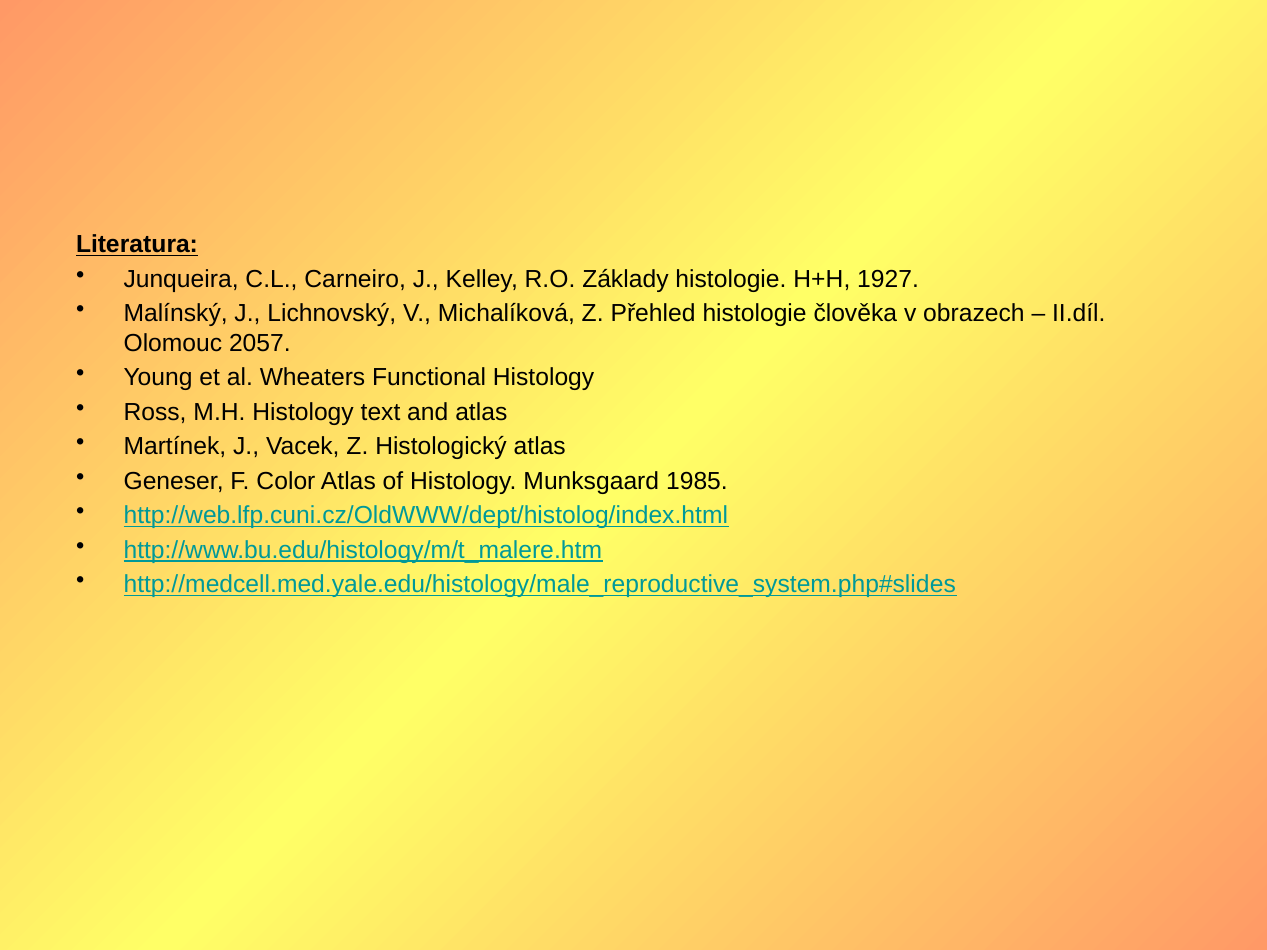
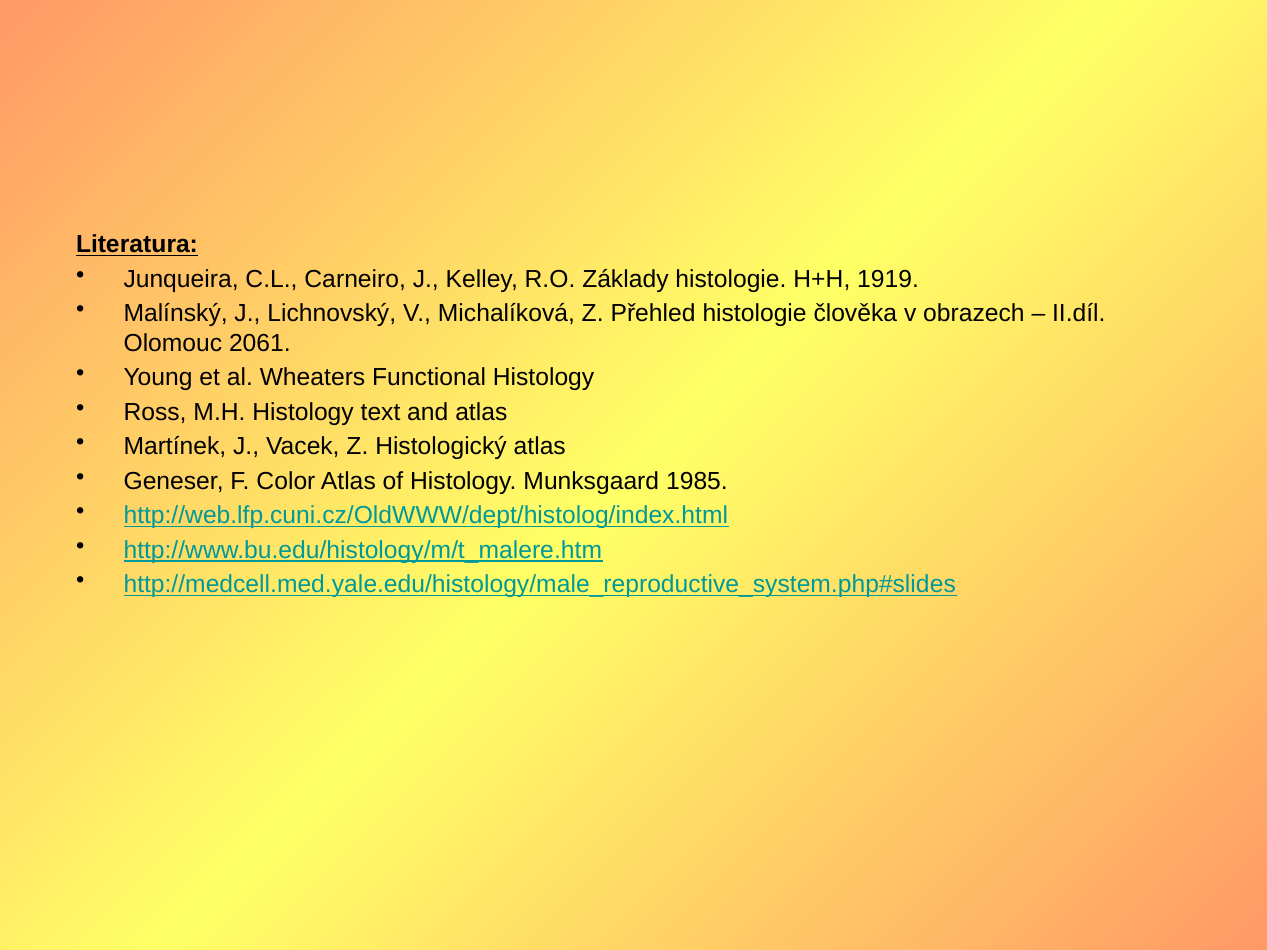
1927: 1927 -> 1919 (888, 279)
2057: 2057 -> 2061 (260, 343)
